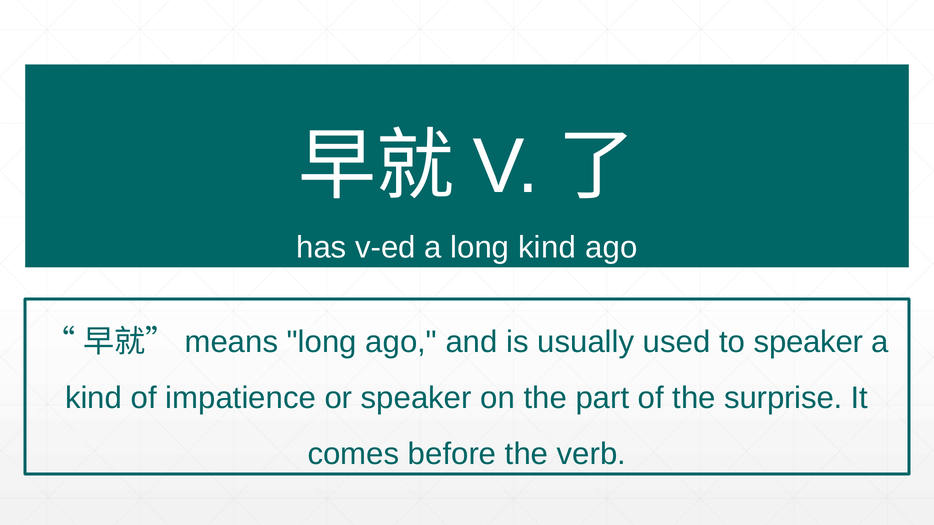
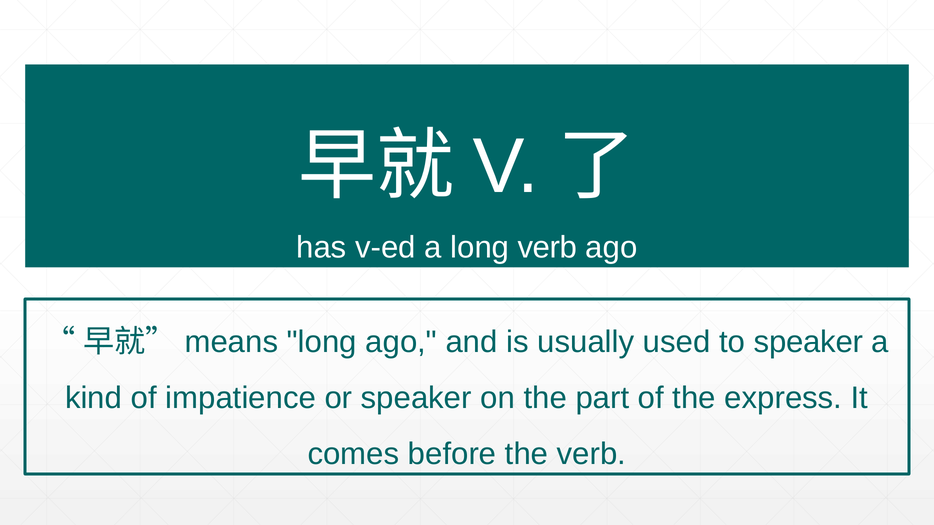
long kind: kind -> verb (547, 248)
surprise: surprise -> express (783, 398)
